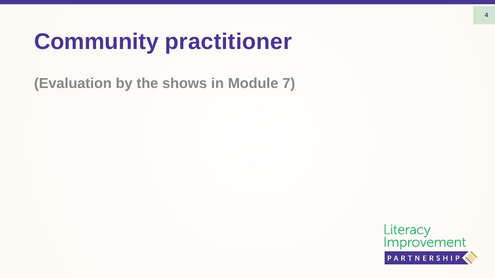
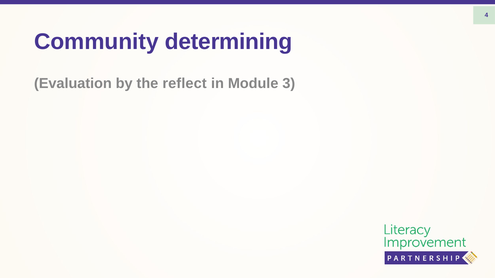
practitioner: practitioner -> determining (229, 42)
shows: shows -> reflect (185, 84)
7: 7 -> 3 (289, 84)
